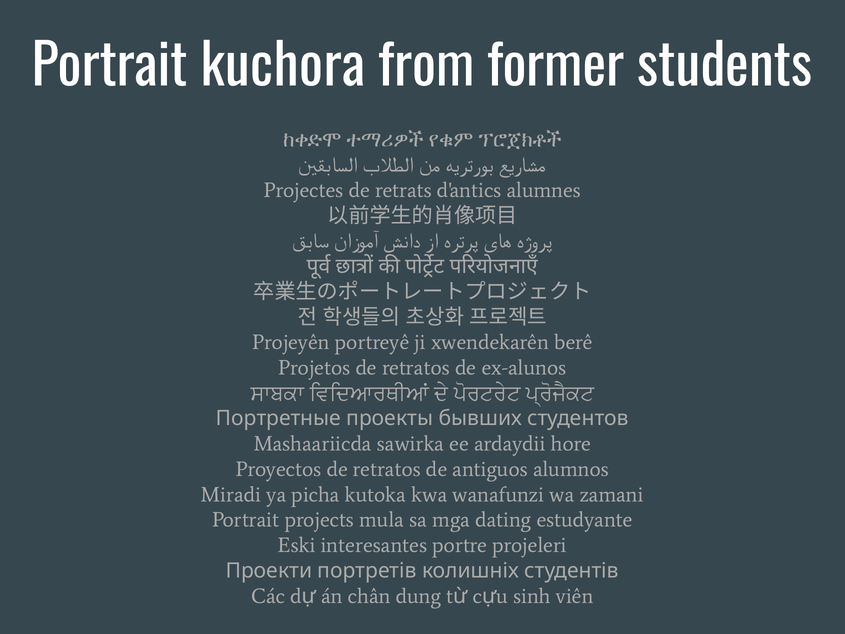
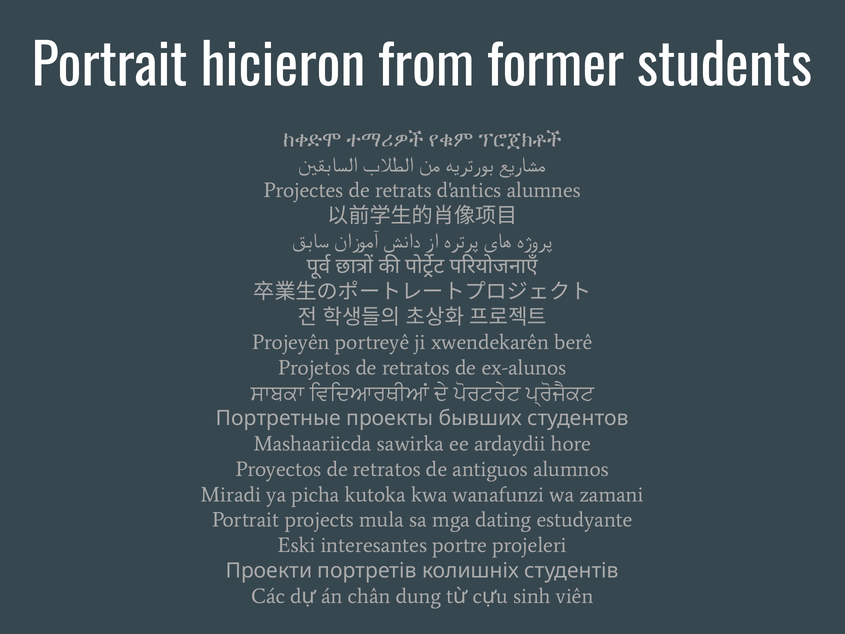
kuchora: kuchora -> hicieron (283, 67)
